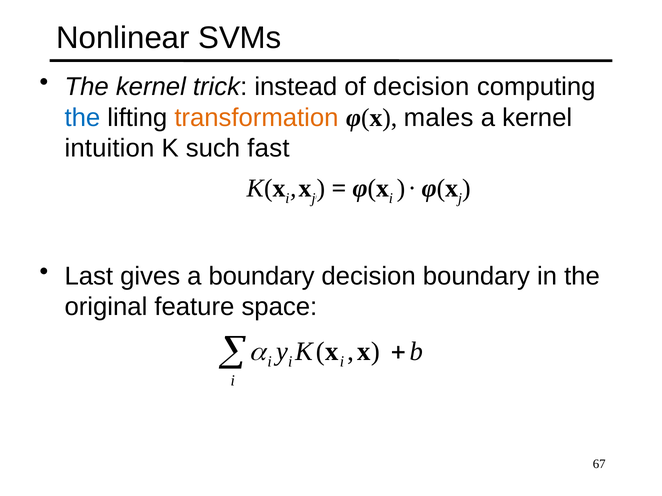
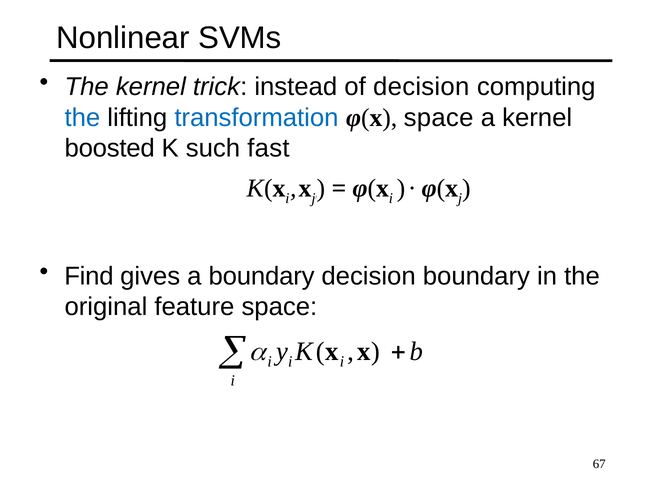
transformation colour: orange -> blue (256, 118)
φ(x males: males -> space (439, 118)
intuition: intuition -> boosted (110, 149)
Last: Last -> Find (89, 276)
